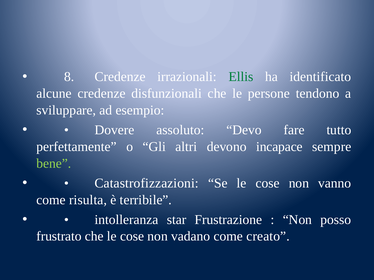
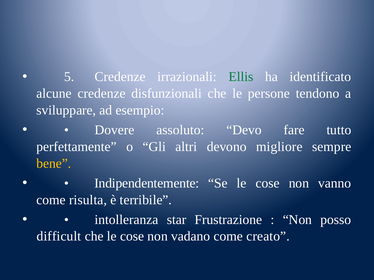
8: 8 -> 5 (69, 77)
incapace: incapace -> migliore (279, 147)
bene colour: light green -> yellow (54, 164)
Catastrofizzazioni: Catastrofizzazioni -> Indipendentemente (147, 183)
frustrato: frustrato -> difficult (59, 237)
